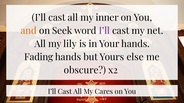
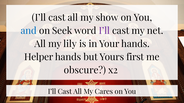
inner: inner -> show (107, 18)
and colour: orange -> blue (29, 31)
Fading: Fading -> Helper (39, 57)
else: else -> first (135, 57)
